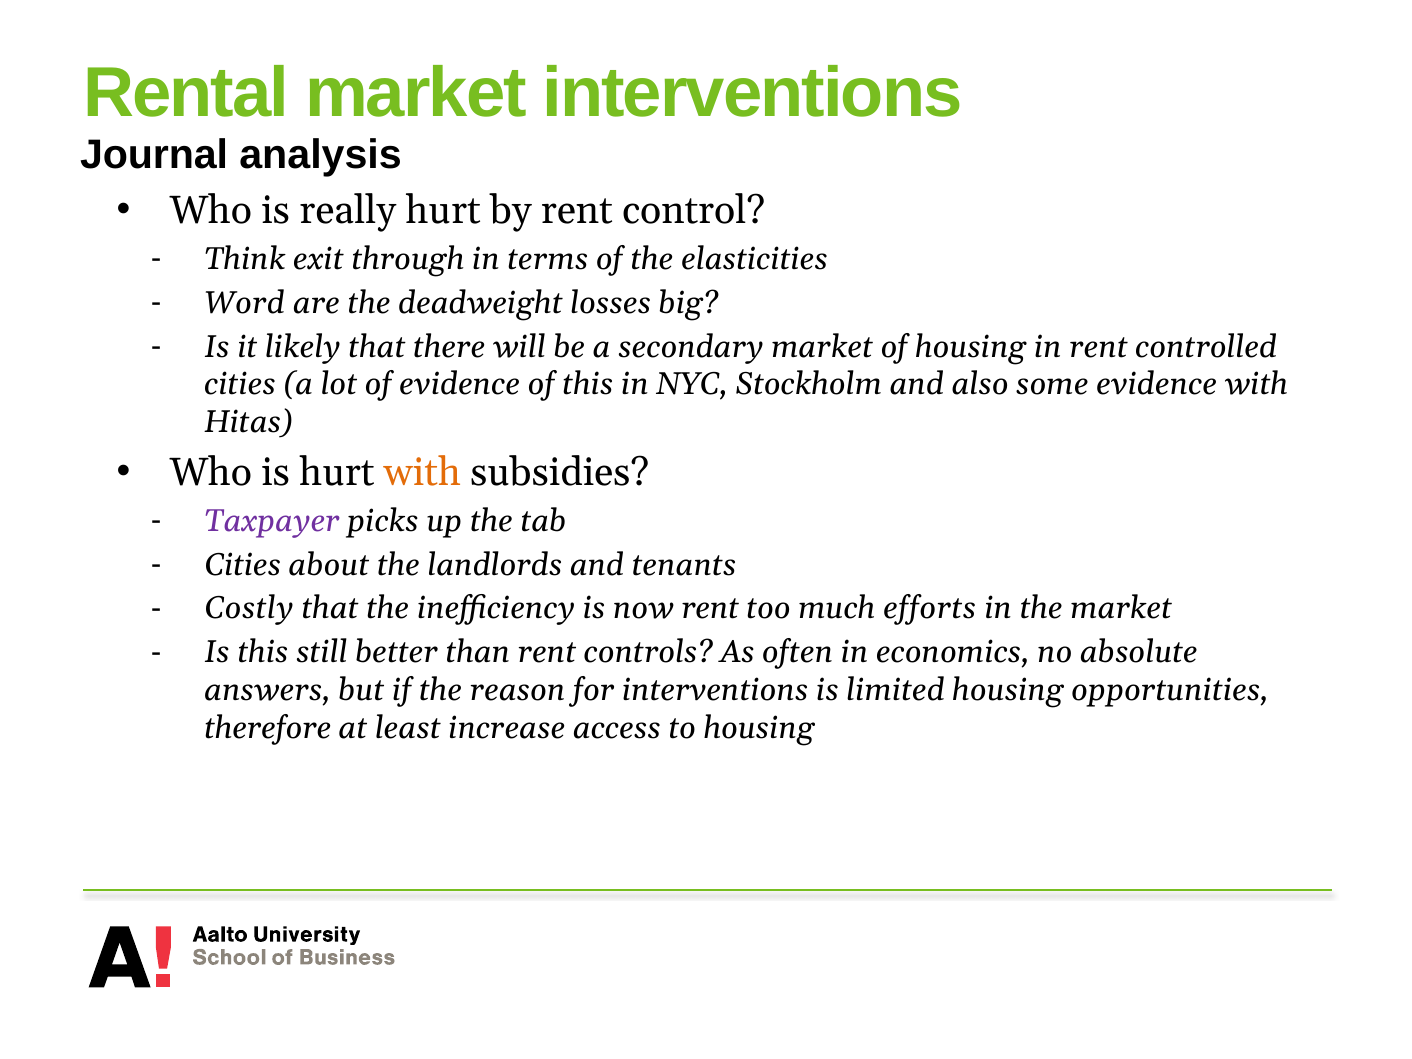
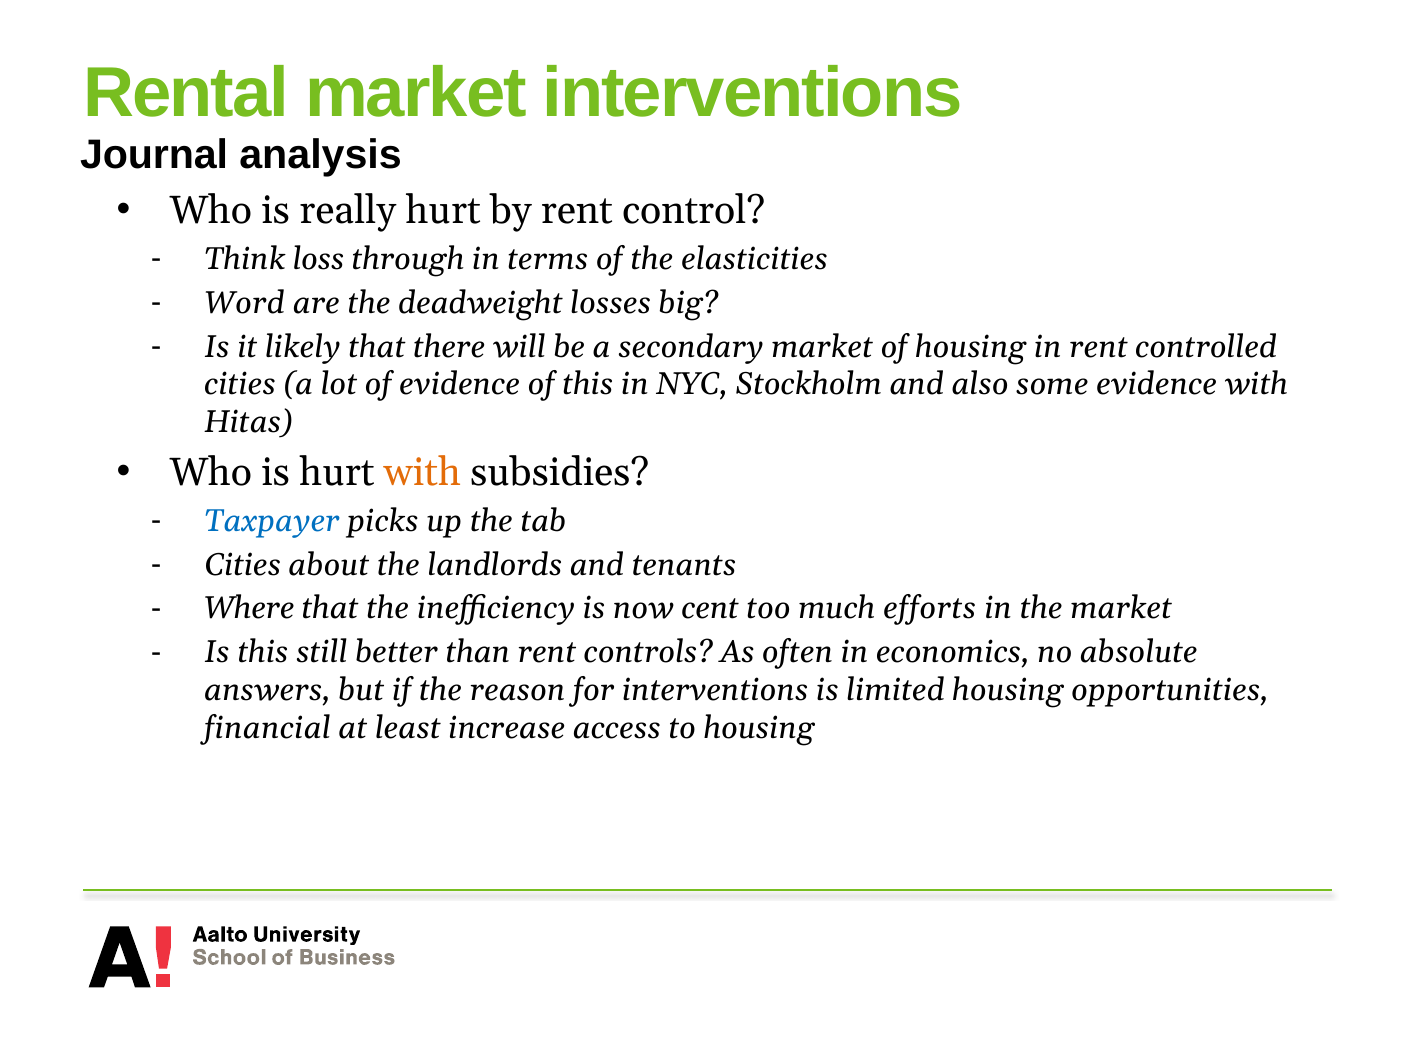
exit: exit -> loss (318, 259)
Taxpayer colour: purple -> blue (272, 521)
Costly: Costly -> Where (249, 609)
now rent: rent -> cent (710, 609)
therefore: therefore -> financial (268, 728)
